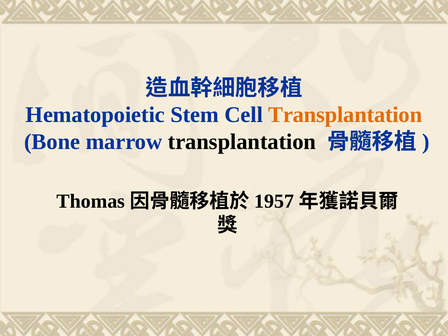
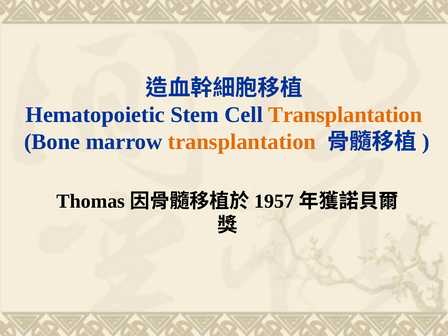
transplantation colour: black -> orange (242, 142)
